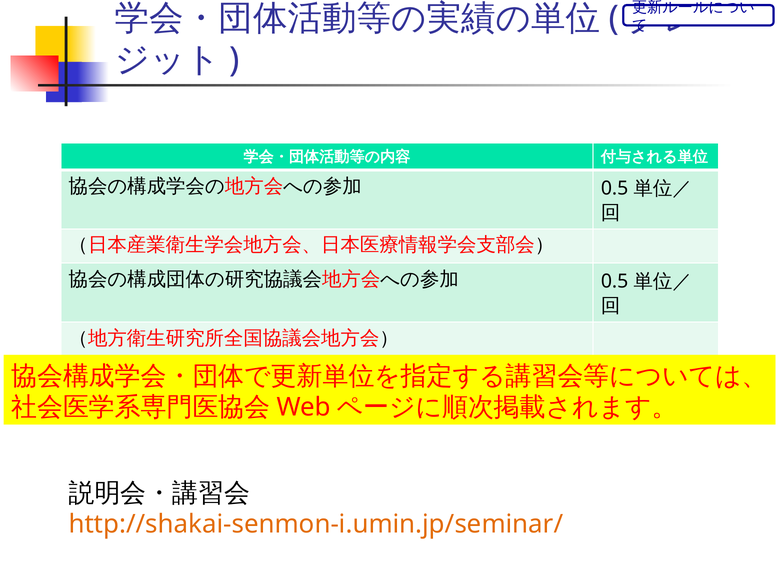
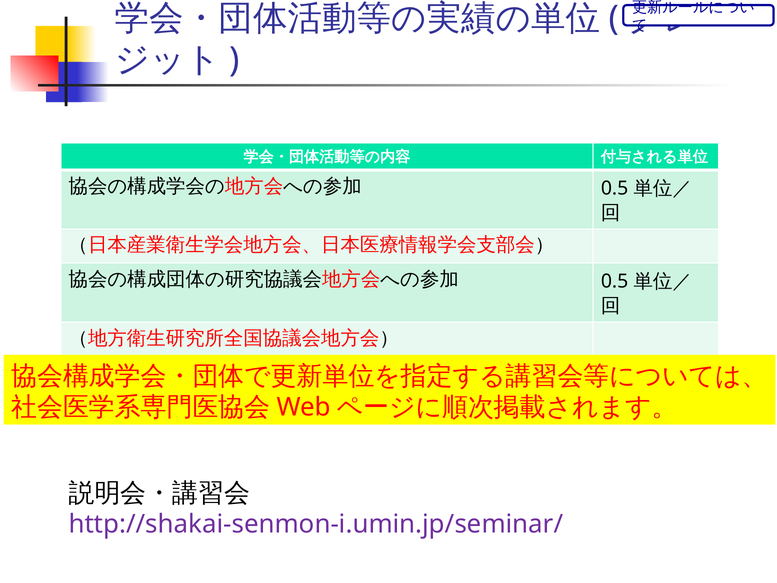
http://shakai-senmon-i.umin.jp/seminar/ colour: orange -> purple (316, 524)
